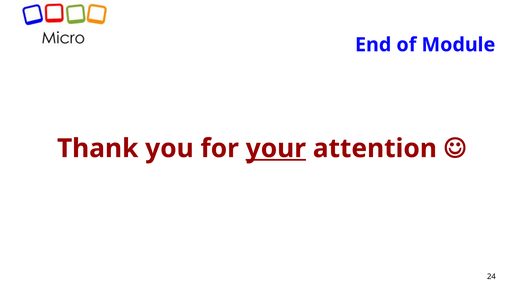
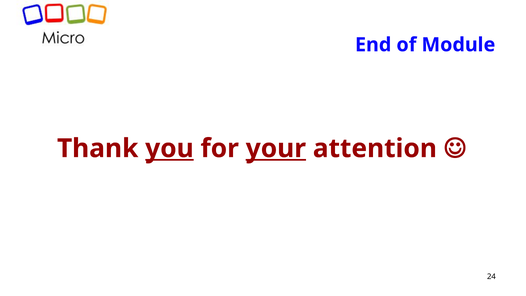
you underline: none -> present (169, 148)
